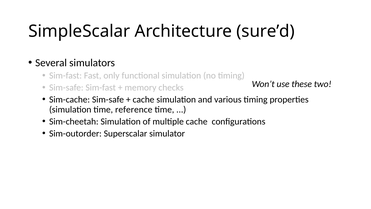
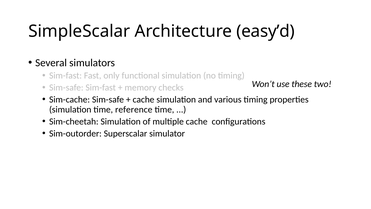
sure’d: sure’d -> easy’d (266, 31)
